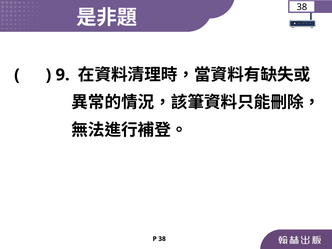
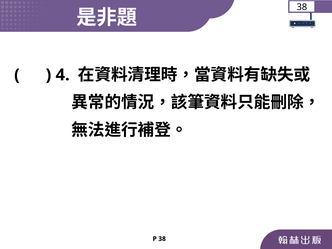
9: 9 -> 4 (63, 75)
